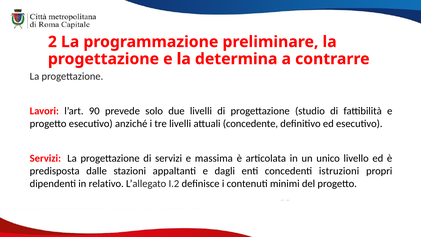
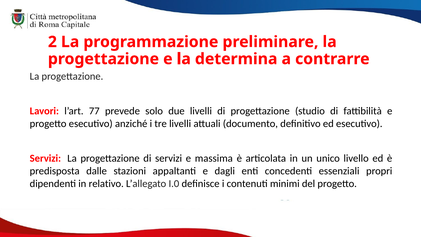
90: 90 -> 77 (94, 111)
concedente: concedente -> documento (250, 124)
istruzioni: istruzioni -> essenziali (339, 171)
I.2: I.2 -> I.0 (174, 184)
